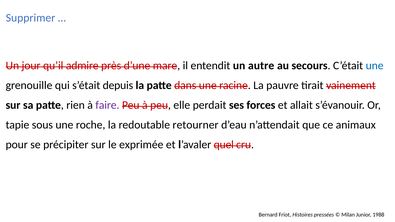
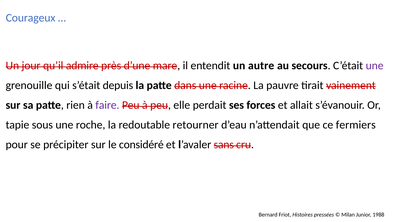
Supprimer: Supprimer -> Courageux (31, 18)
une colour: blue -> purple (375, 66)
animaux: animaux -> fermiers (356, 125)
exprimée: exprimée -> considéré (141, 145)
quel: quel -> sans (224, 145)
